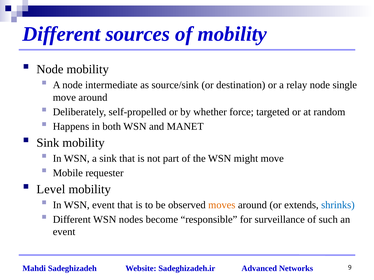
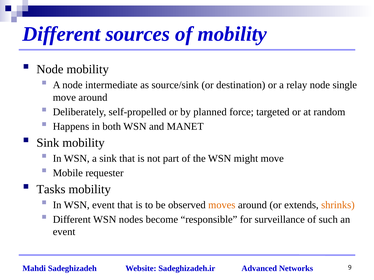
whether: whether -> planned (210, 112)
Level: Level -> Tasks (51, 190)
shrinks colour: blue -> orange (338, 205)
